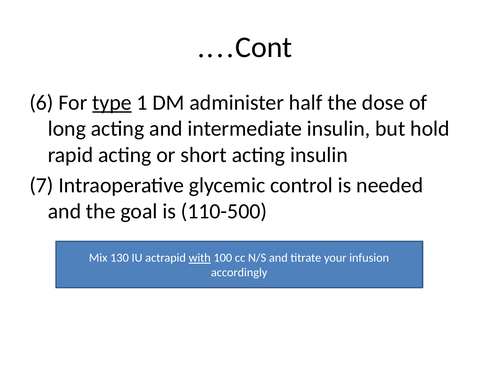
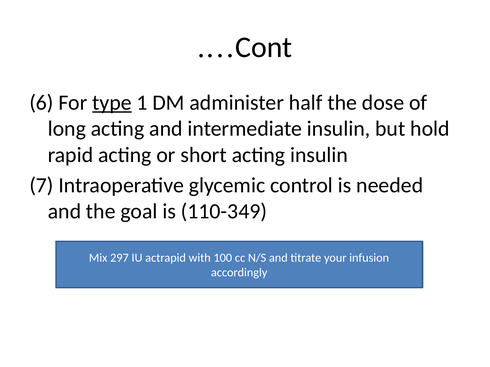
110-500: 110-500 -> 110-349 (224, 212)
130: 130 -> 297 (119, 258)
with underline: present -> none (200, 258)
